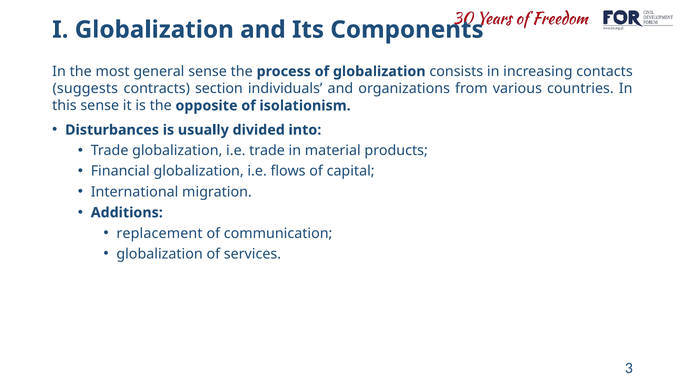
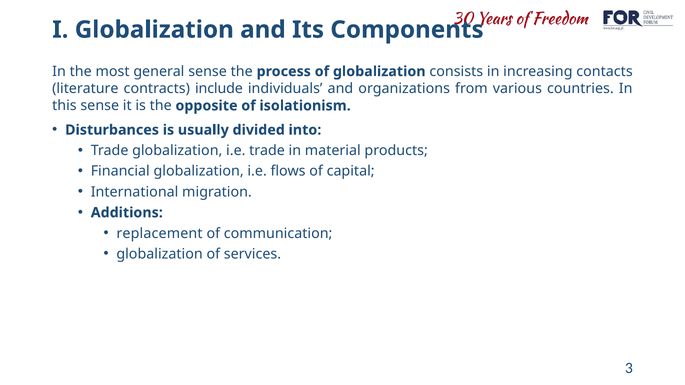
suggests: suggests -> literature (85, 89)
section: section -> include (219, 89)
